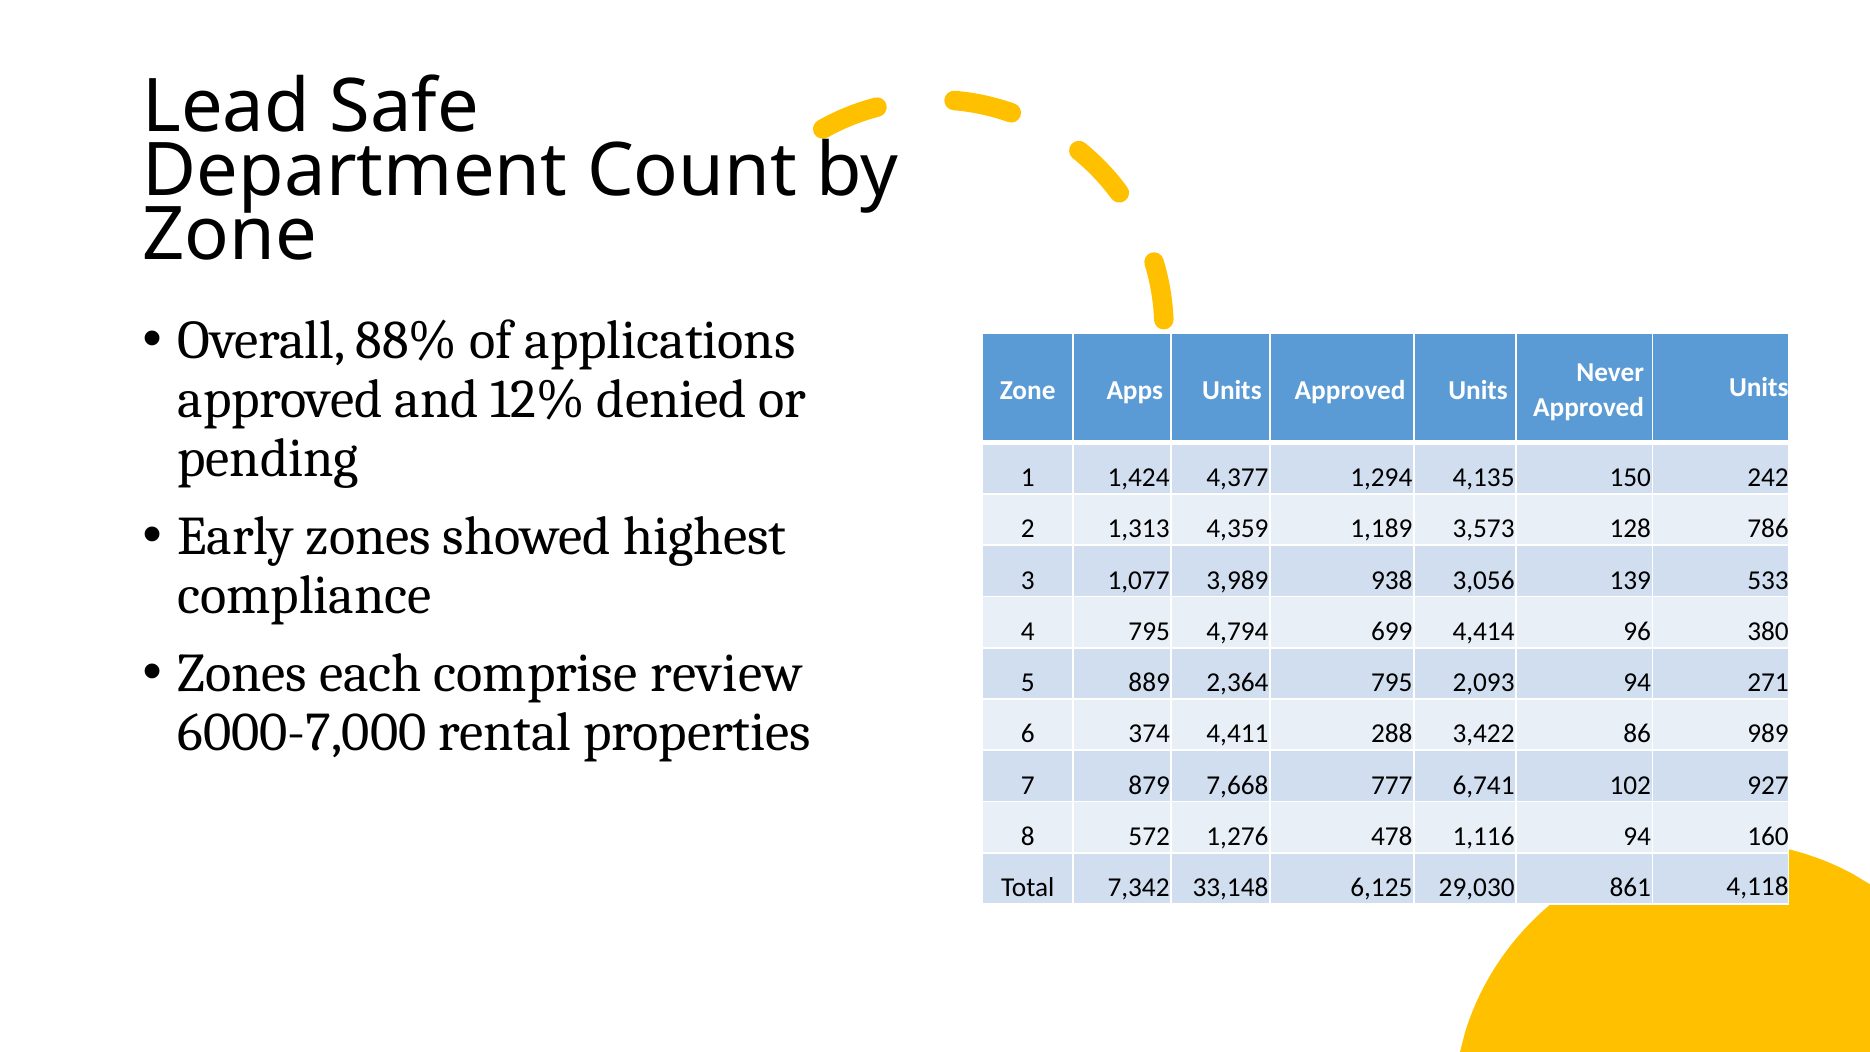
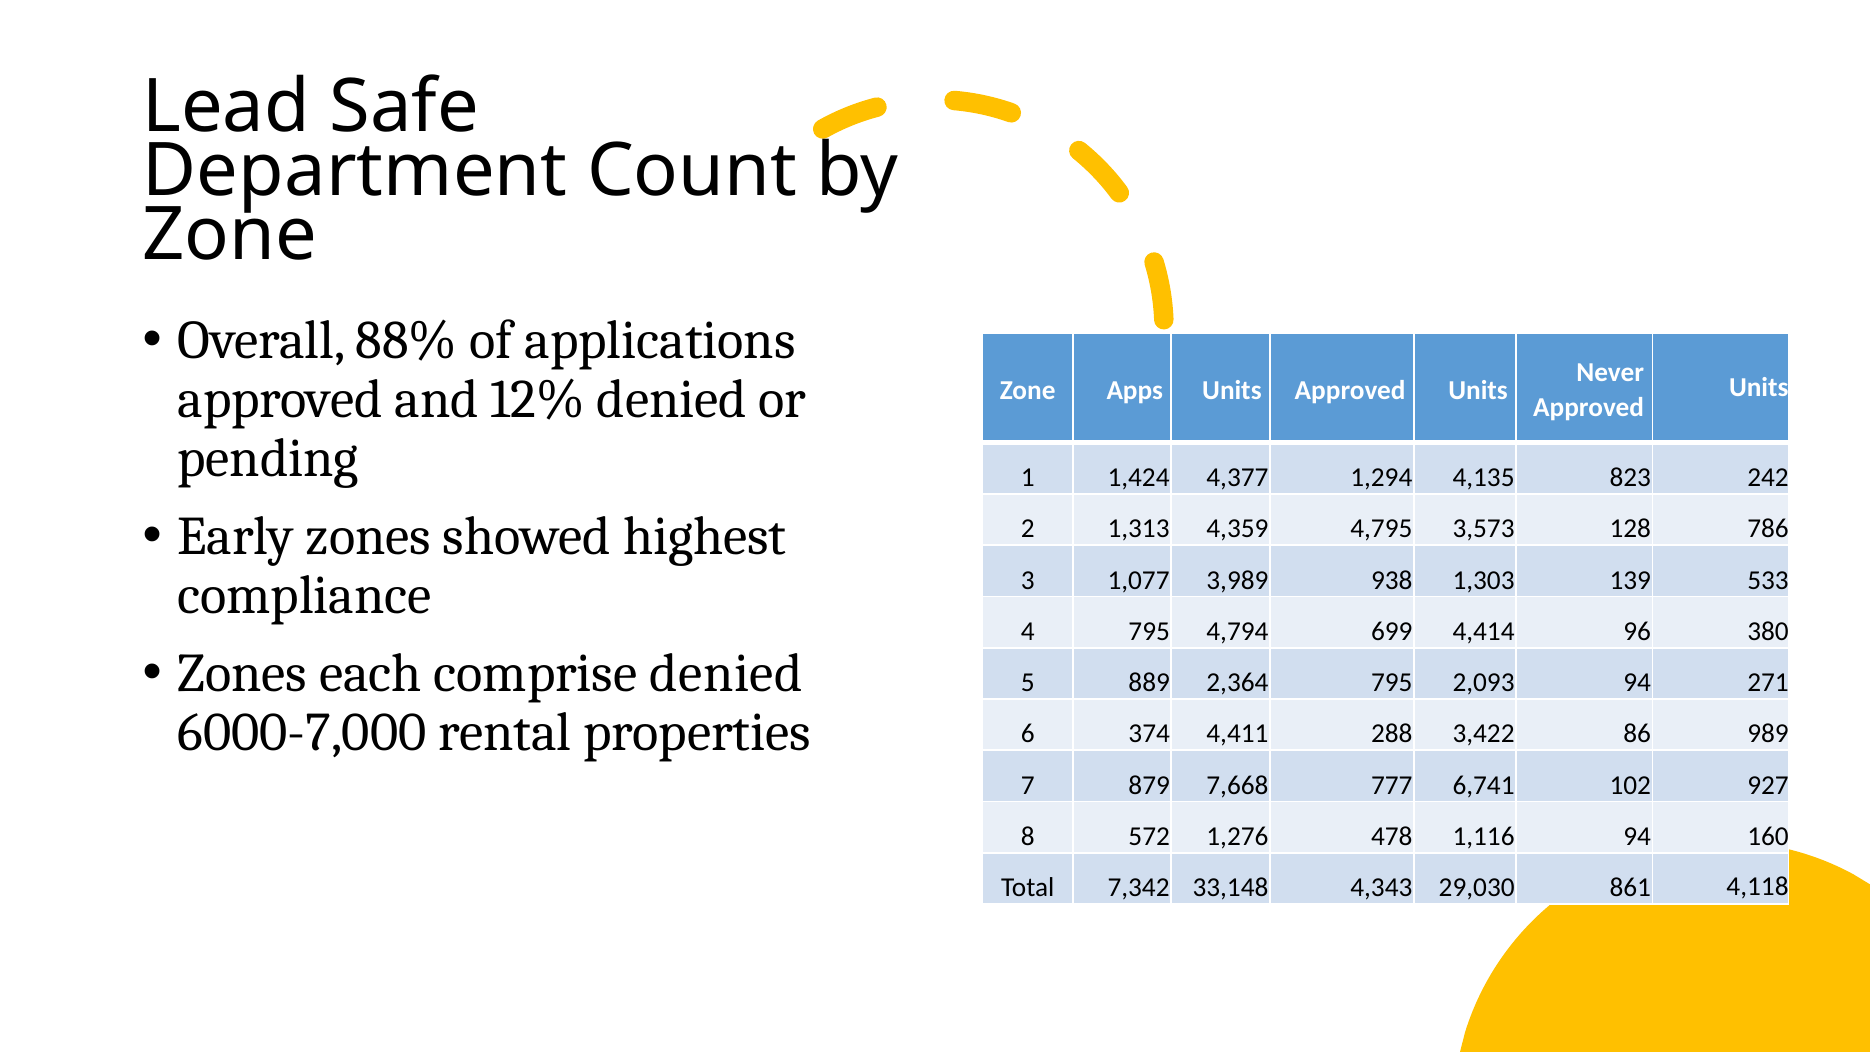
150: 150 -> 823 (1630, 478)
1,189: 1,189 -> 4,795 (1381, 529)
3,056: 3,056 -> 1,303 (1484, 580)
comprise review: review -> denied (726, 673)
6,125: 6,125 -> 4,343 (1381, 888)
